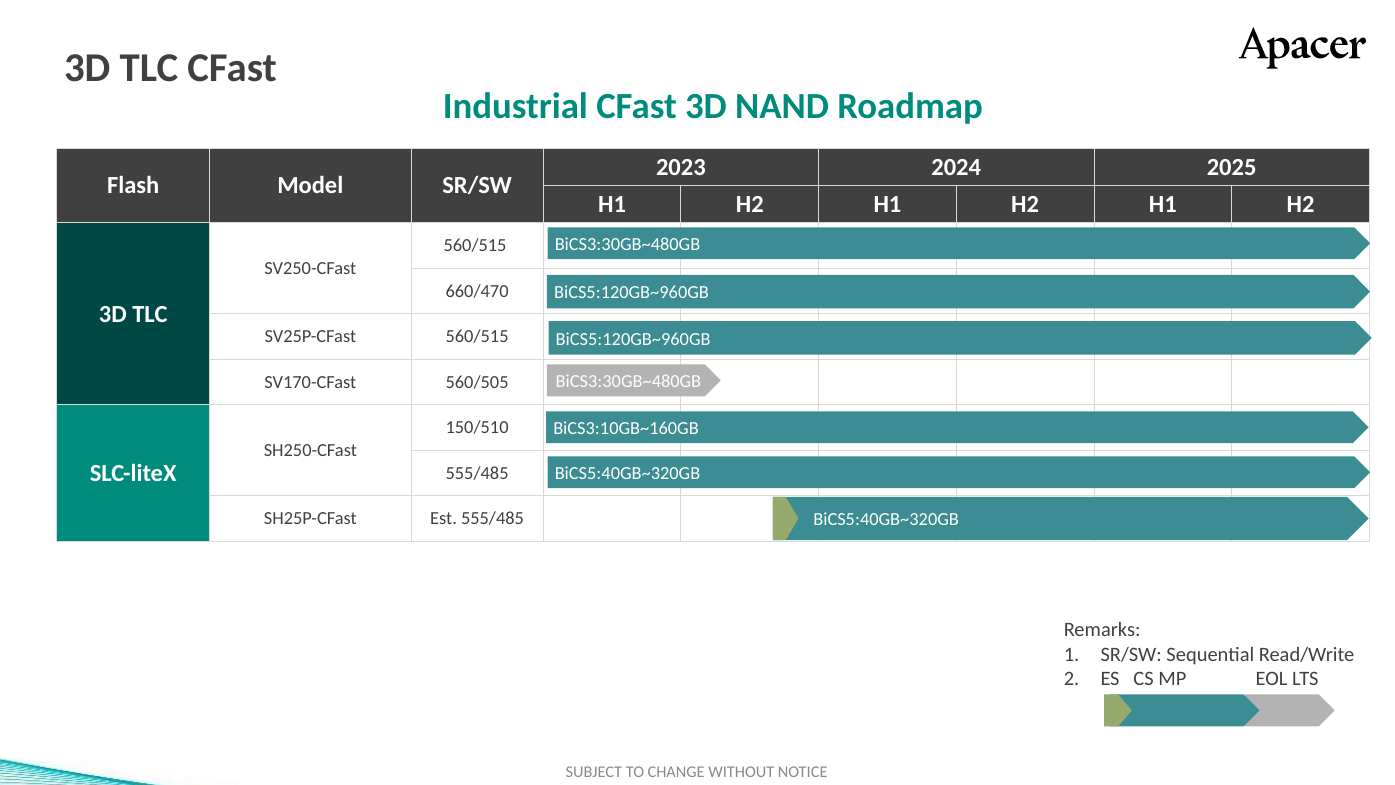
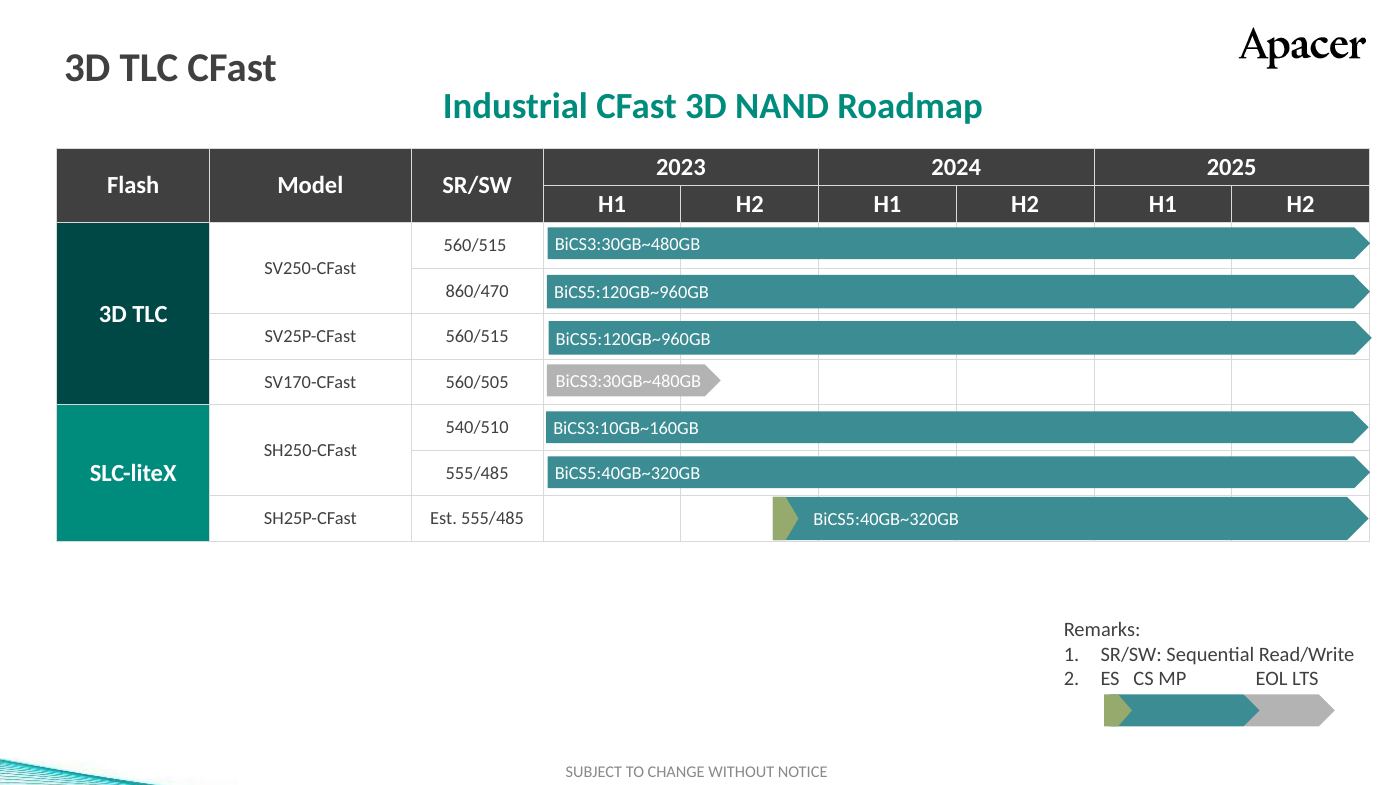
660/470: 660/470 -> 860/470 (477, 291)
150/510: 150/510 -> 540/510 (477, 427)
